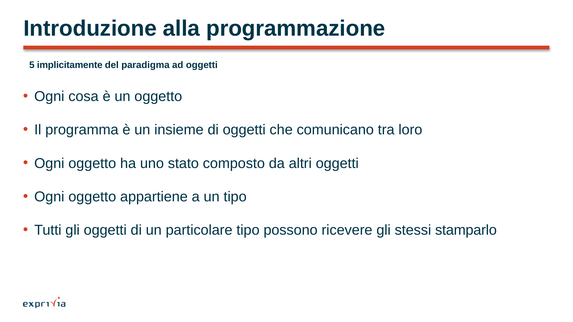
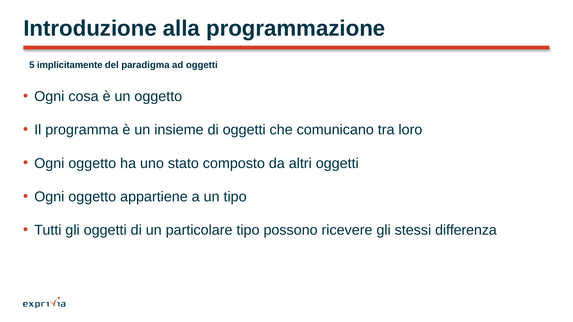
stamparlo: stamparlo -> differenza (466, 230)
